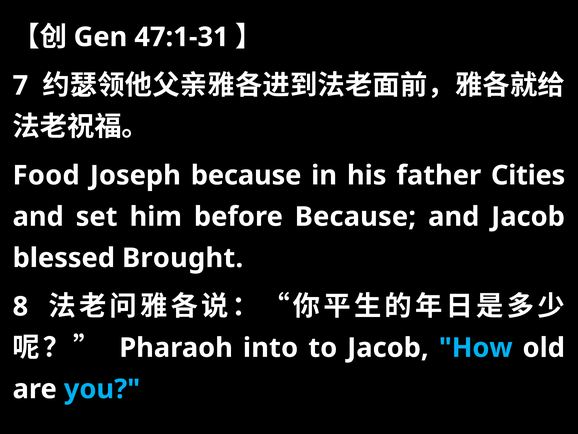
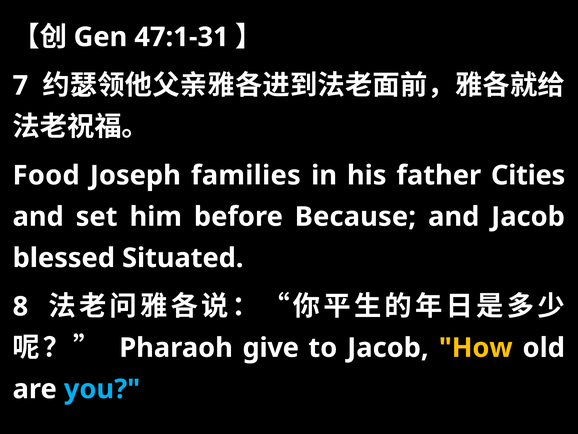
Joseph because: because -> families (246, 175)
Brought: Brought -> Situated (183, 258)
into: into -> give (271, 347)
How colour: light blue -> yellow (476, 347)
